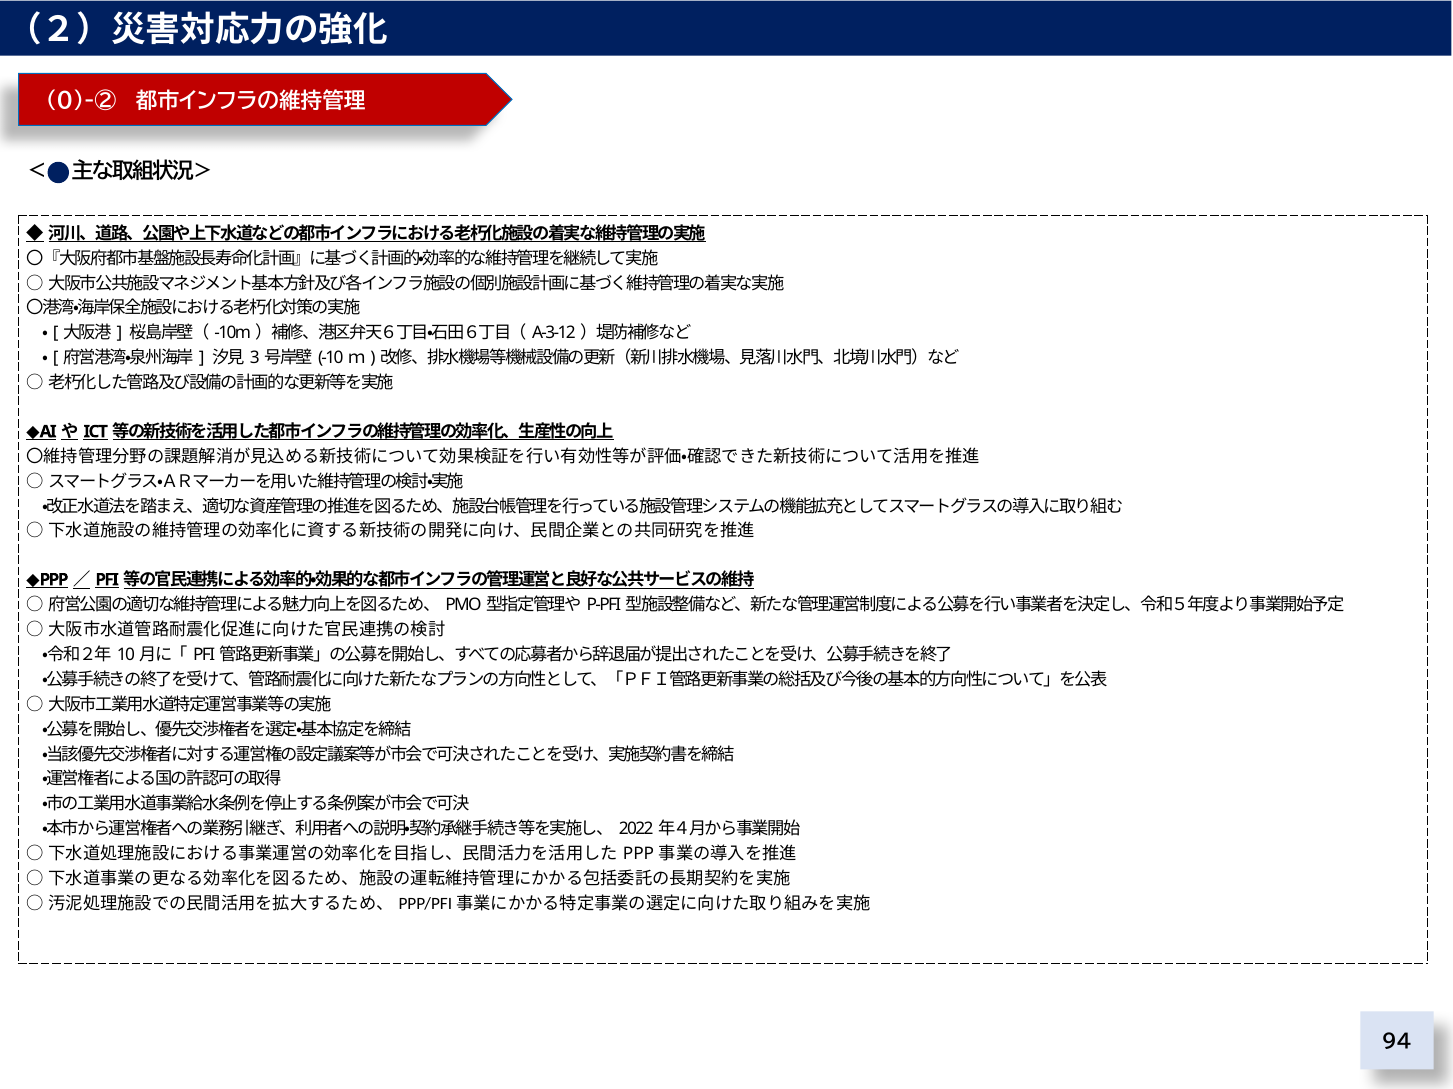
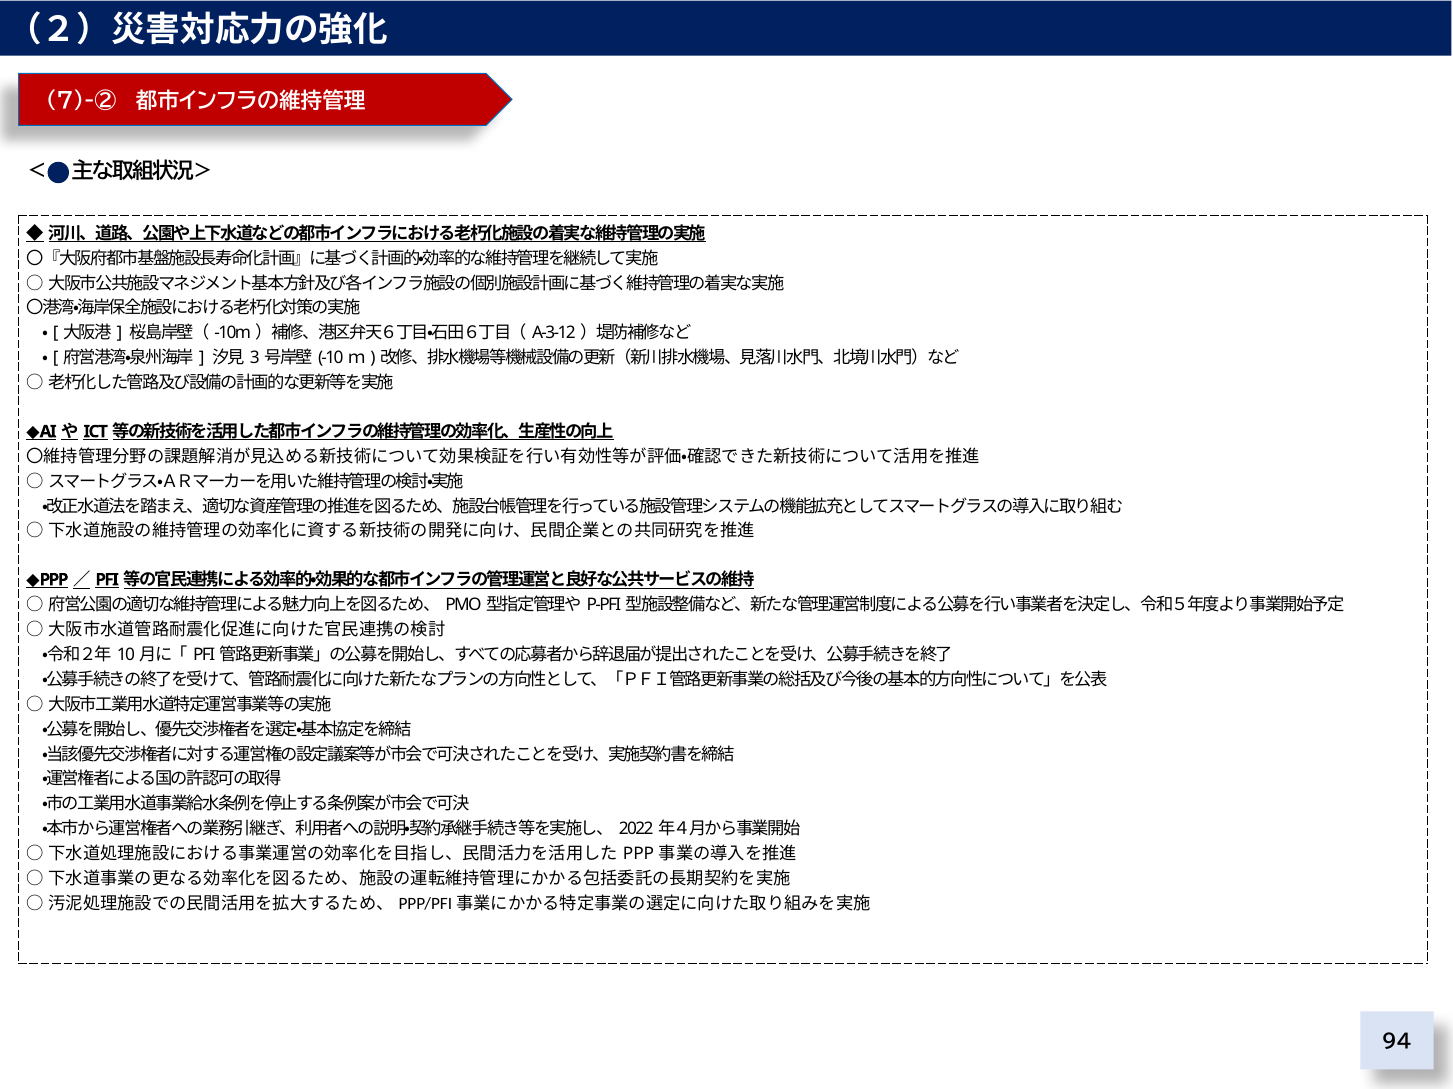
0)-②: 0)-② -> 7)-② (81, 101)
